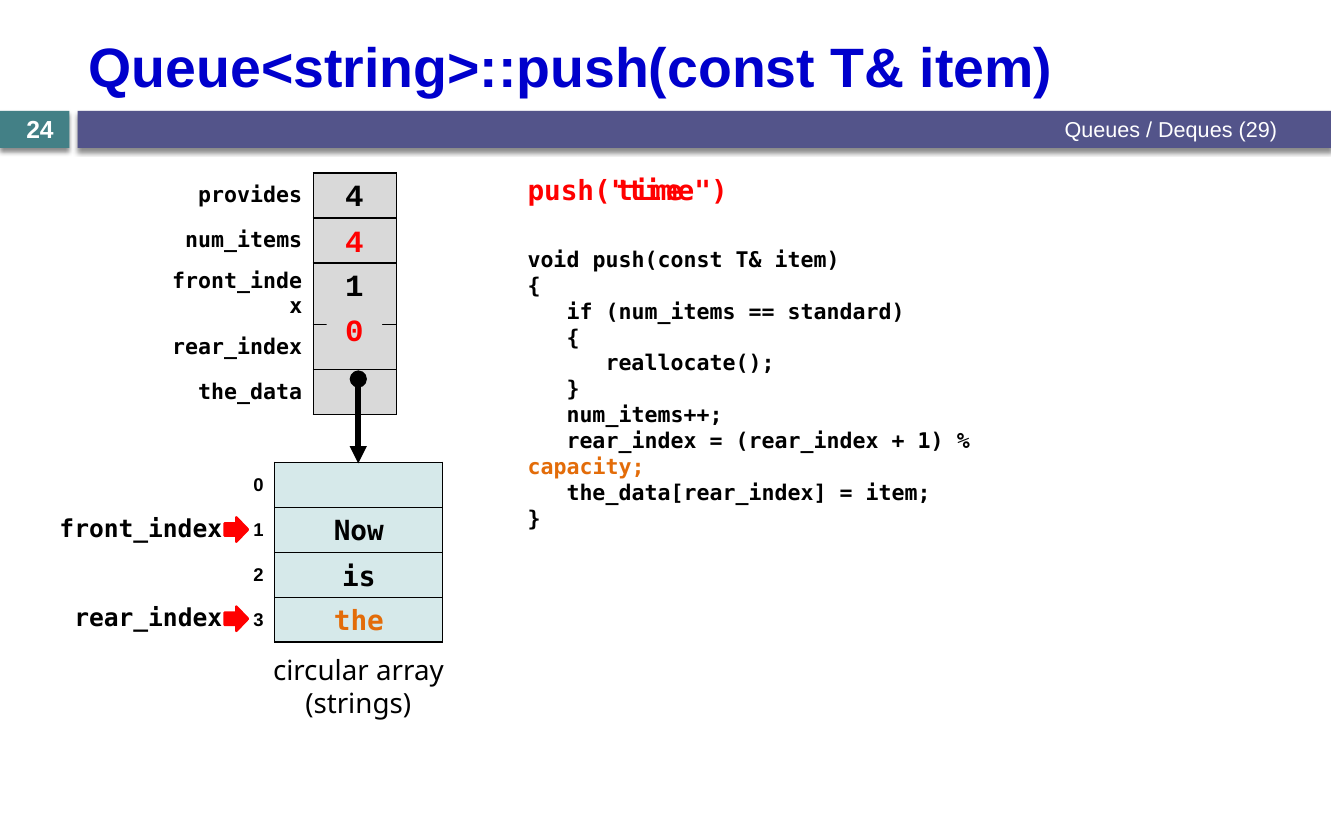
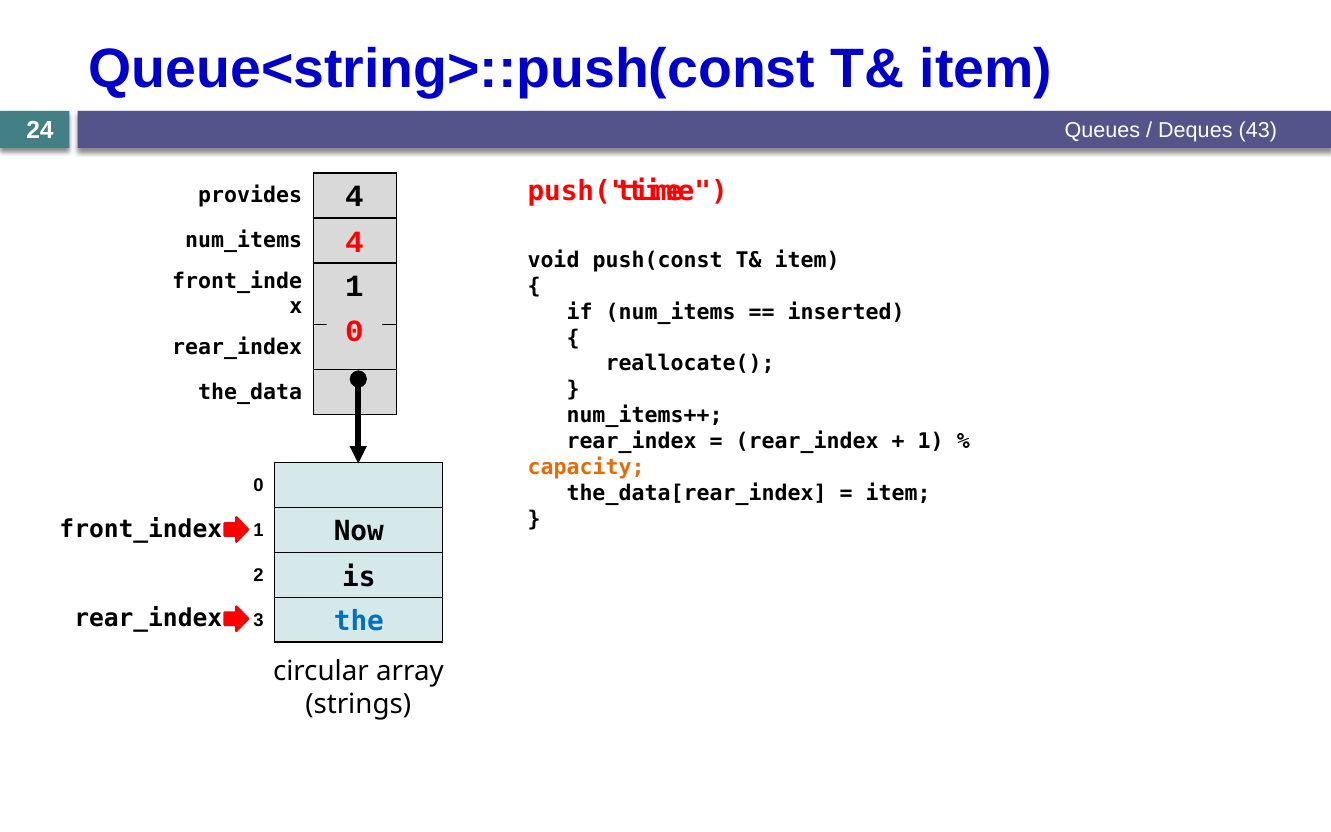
29: 29 -> 43 (1258, 130)
standard: standard -> inserted (846, 312)
the colour: orange -> blue (359, 621)
